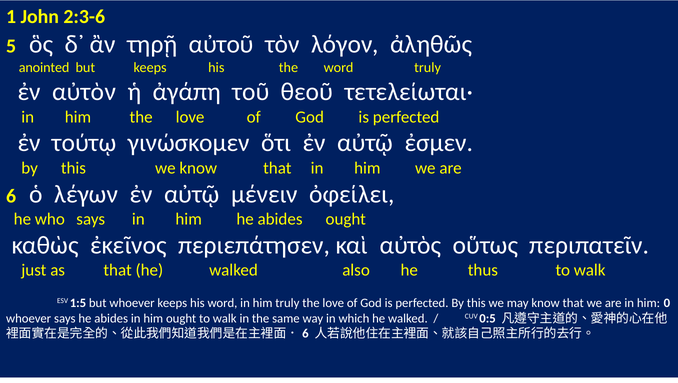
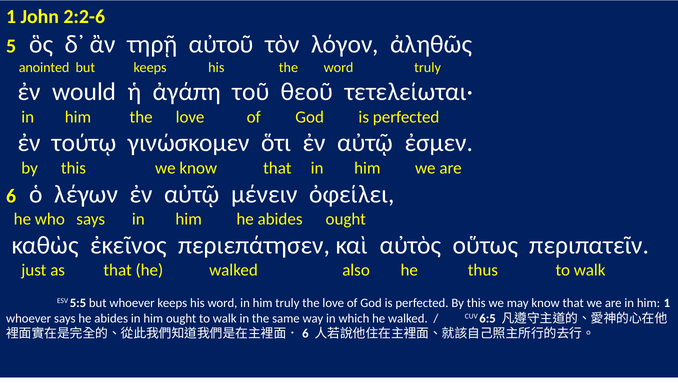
2:3-6: 2:3-6 -> 2:2-6 (84, 17)
αὐτὸν: αὐτὸν -> would (84, 92)
1:5: 1:5 -> 5:5 (78, 302)
him 0: 0 -> 1 (667, 302)
0:5: 0:5 -> 6:5 (488, 318)
